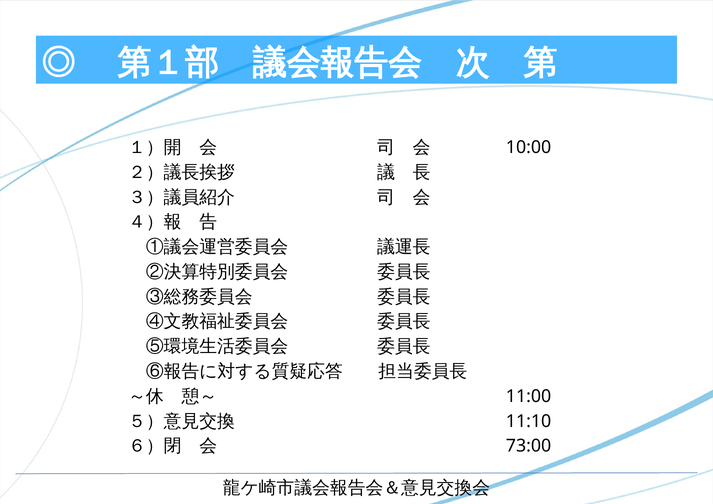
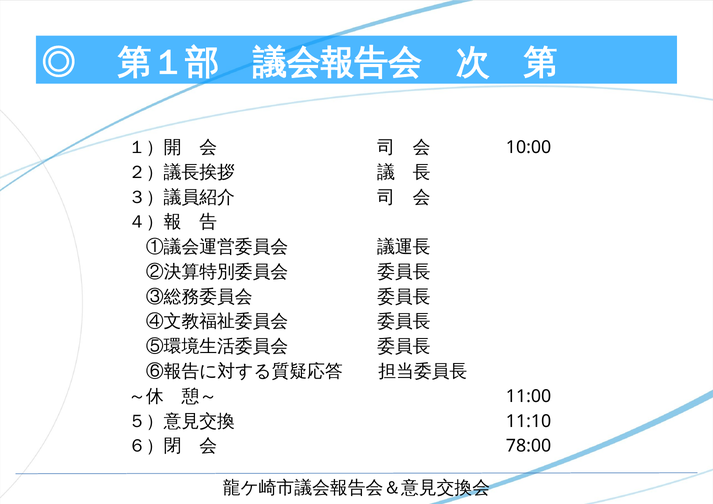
73:00: 73:00 -> 78:00 (529, 446)
